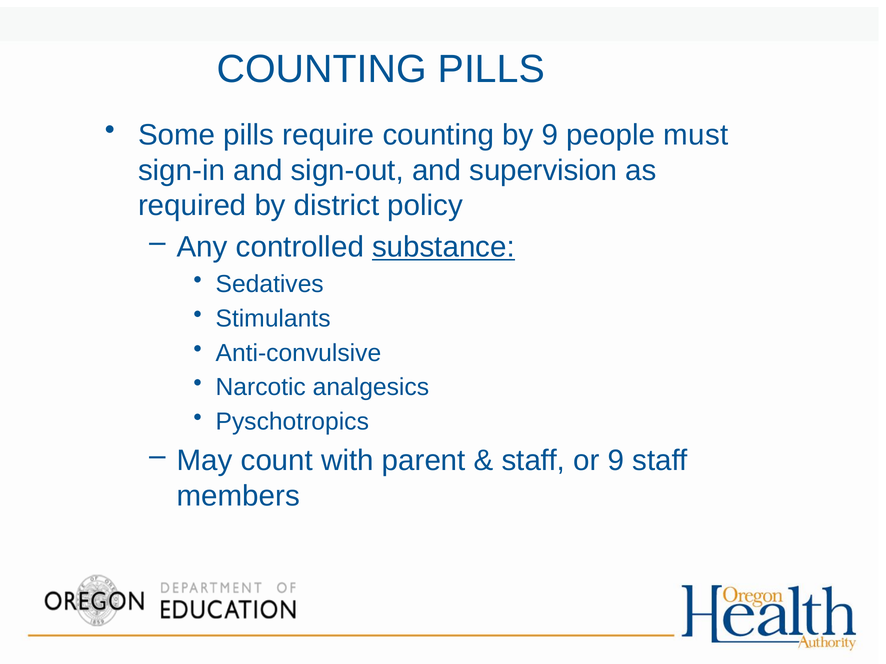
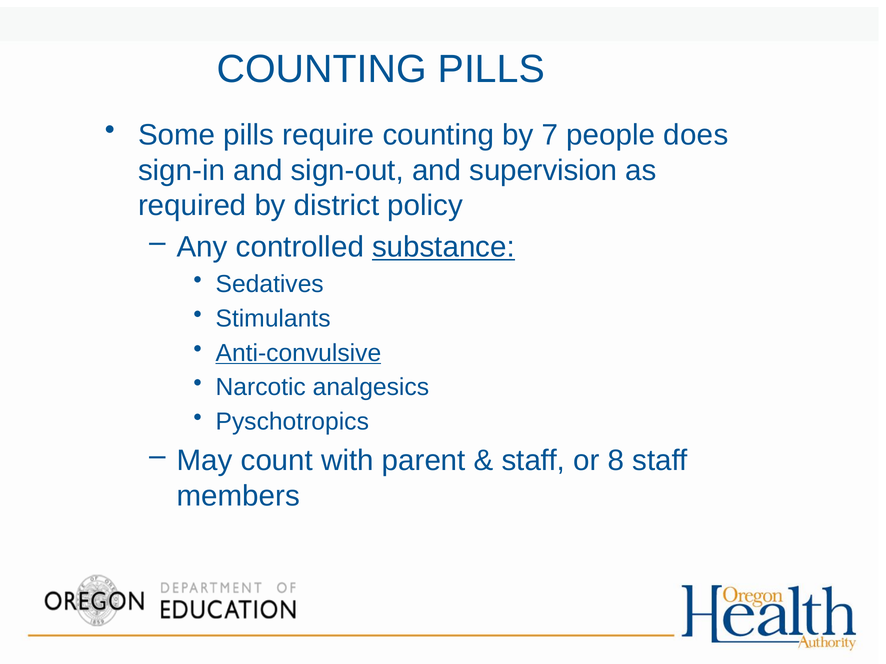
by 9: 9 -> 7 (550, 135)
must: must -> does (696, 135)
Anti-convulsive underline: none -> present (298, 353)
or 9: 9 -> 8 (616, 461)
